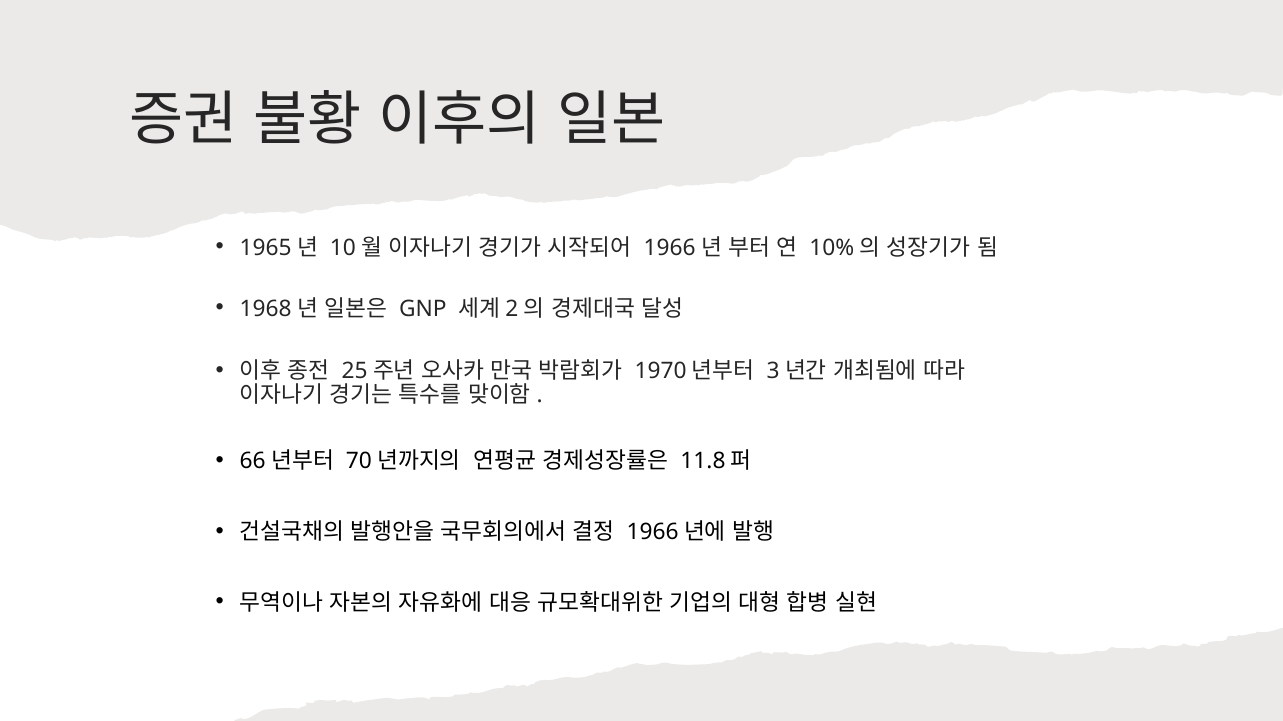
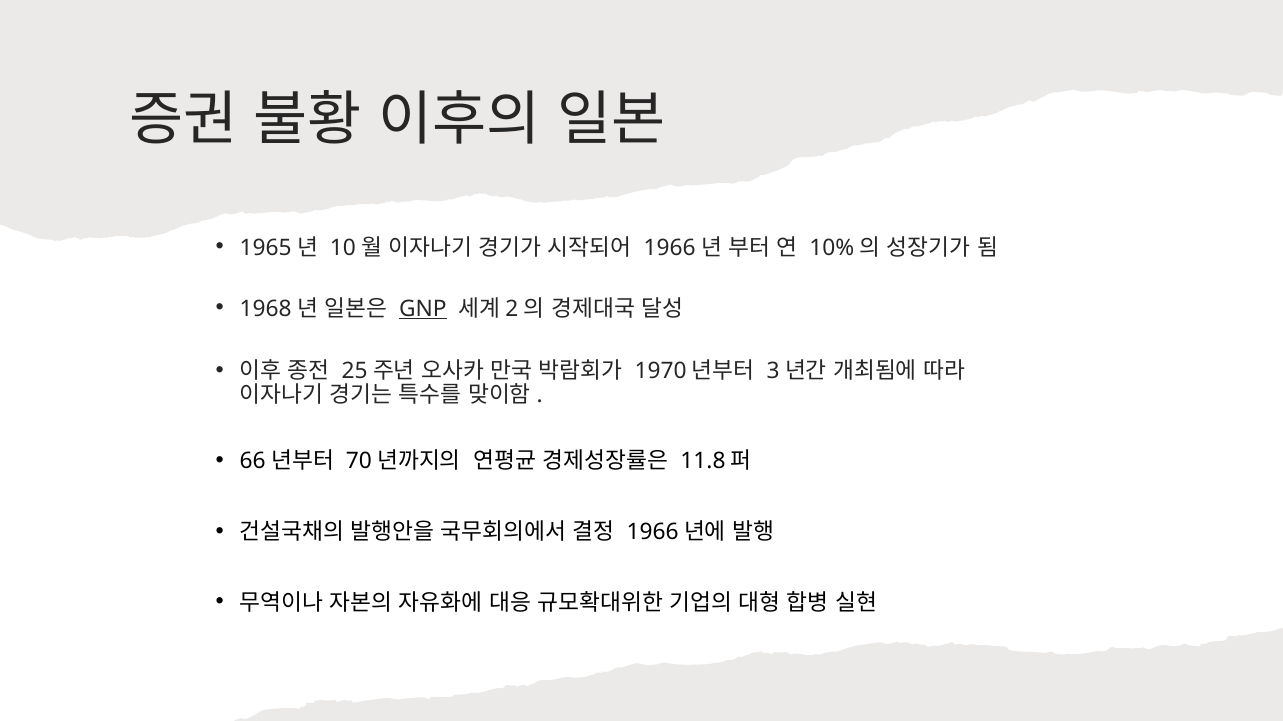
GNP underline: none -> present (423, 309)
